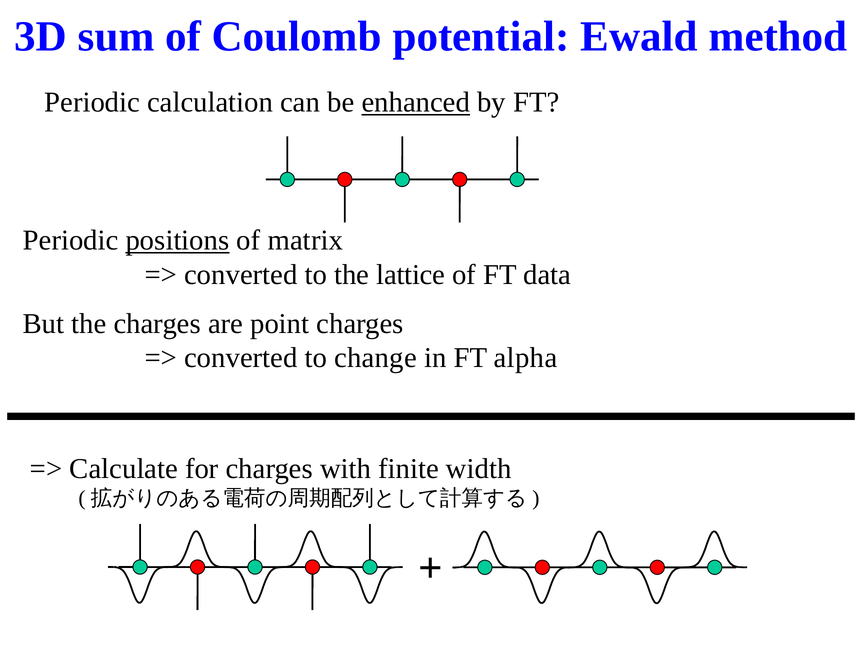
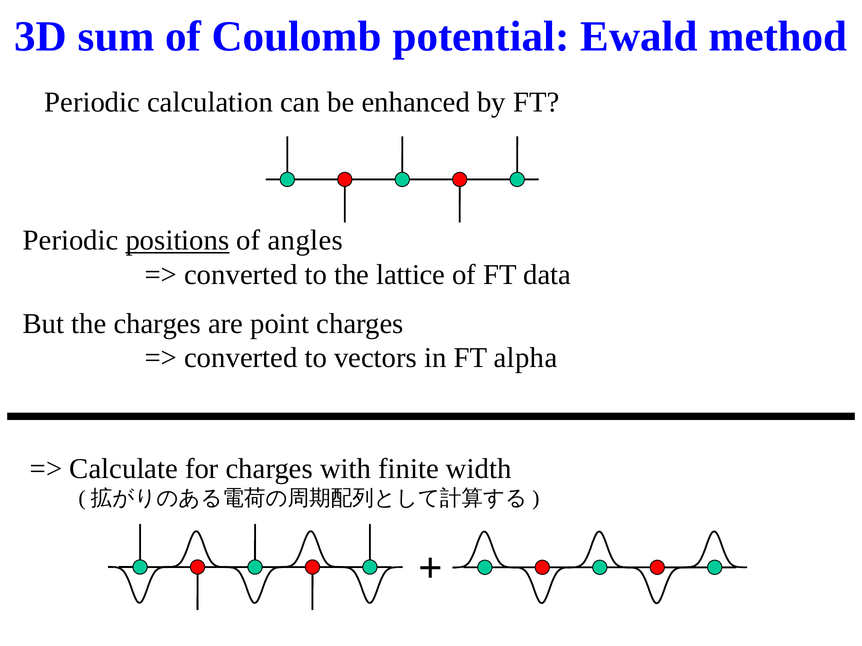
enhanced underline: present -> none (416, 102)
matrix: matrix -> angles (305, 240)
change: change -> vectors (376, 358)
